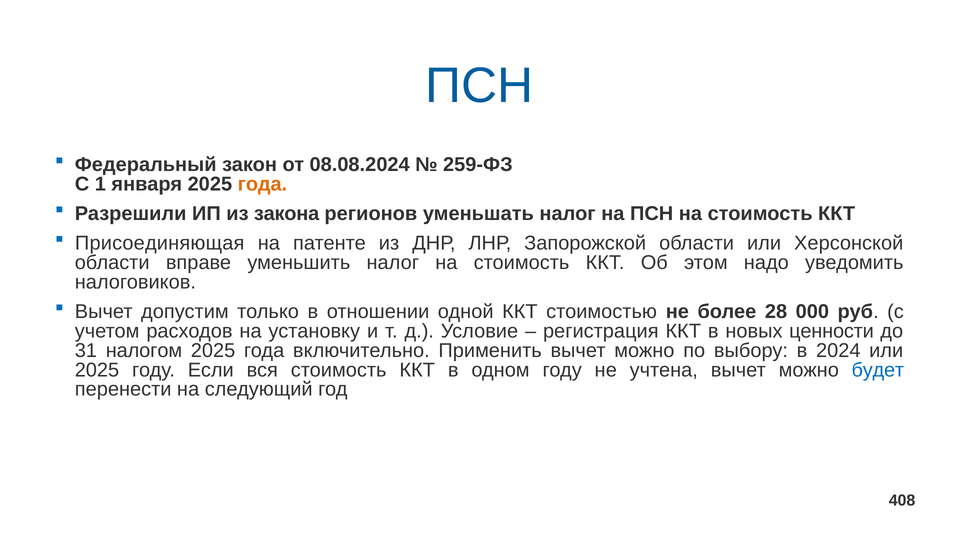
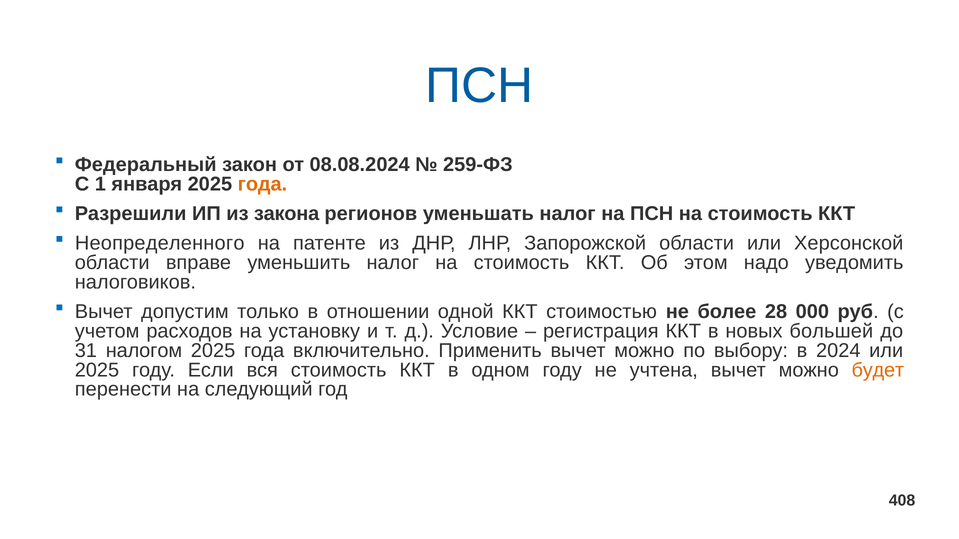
Присоединяющая: Присоединяющая -> Неопределенного (160, 243)
ценности: ценности -> большей (831, 331)
будет colour: blue -> orange (878, 370)
